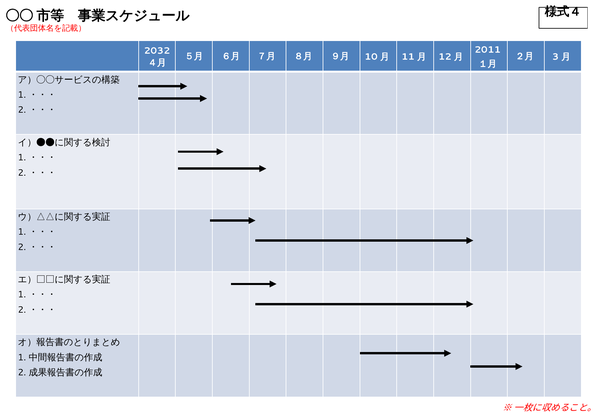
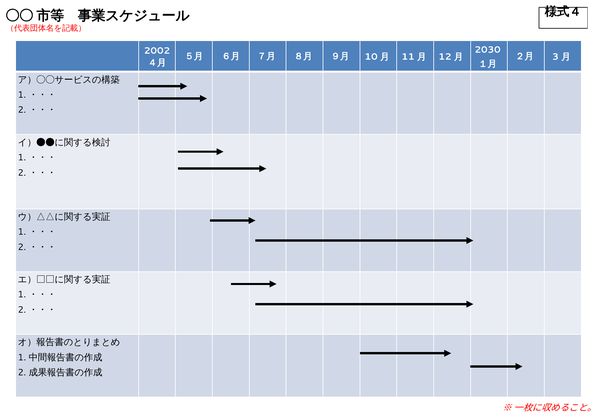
2011: 2011 -> 2030 (488, 50)
2032: 2032 -> 2002 (157, 51)
